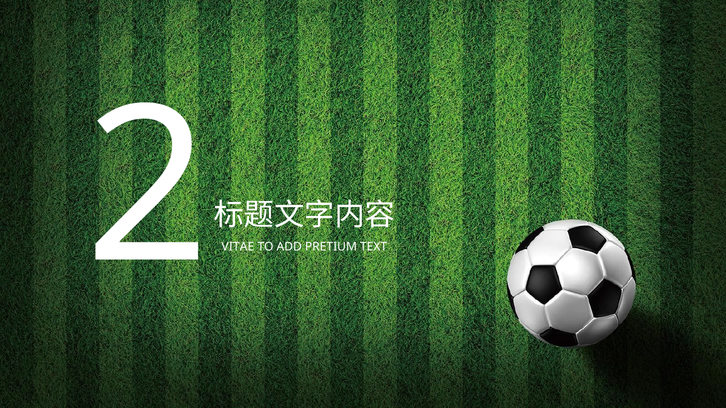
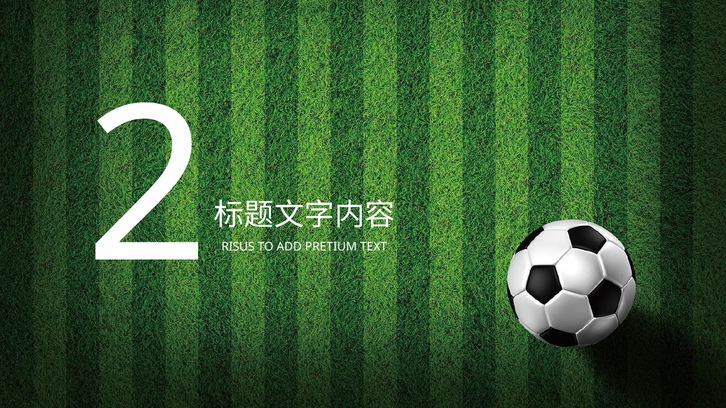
VITAE: VITAE -> RISUS (238, 247)
